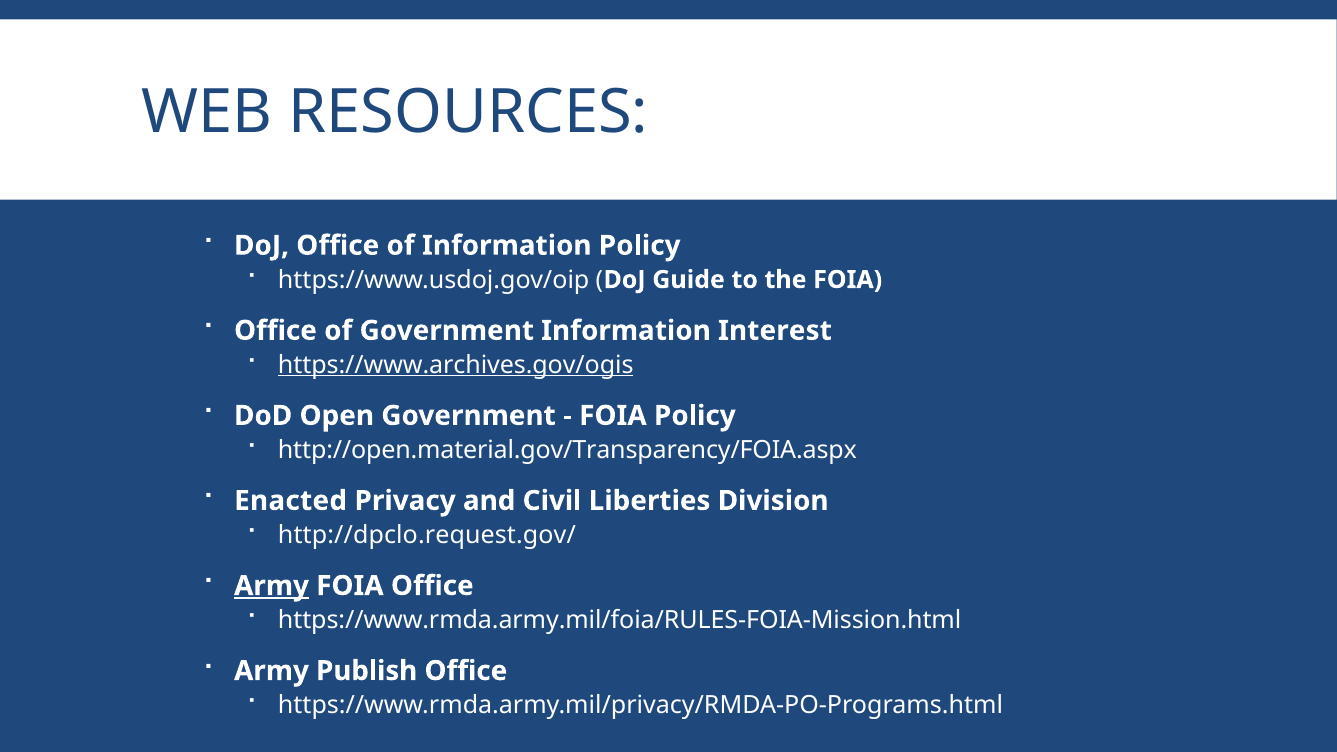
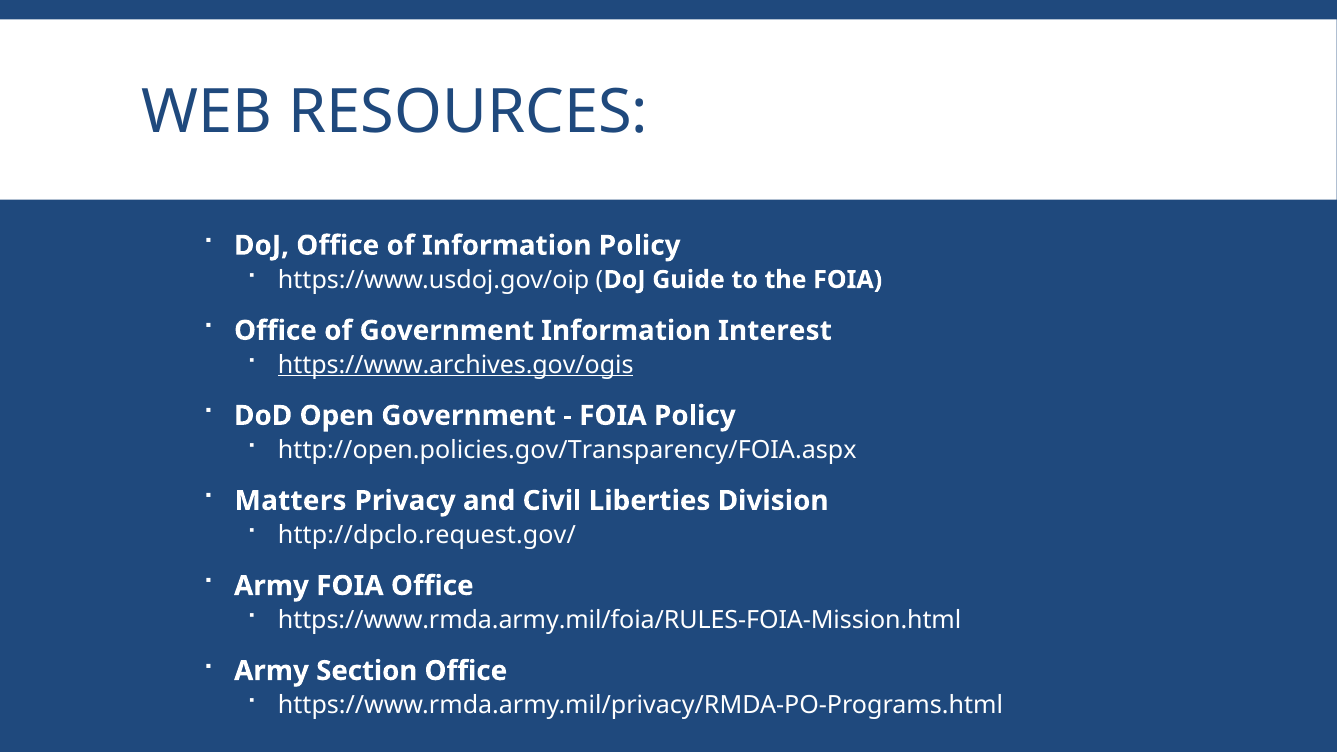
http://open.material.gov/Transparency/FOIA.aspx: http://open.material.gov/Transparency/FOIA.aspx -> http://open.policies.gov/Transparency/FOIA.aspx (567, 450)
Enacted: Enacted -> Matters (291, 501)
Army underline: present -> none (271, 586)
Publish: Publish -> Section (367, 671)
